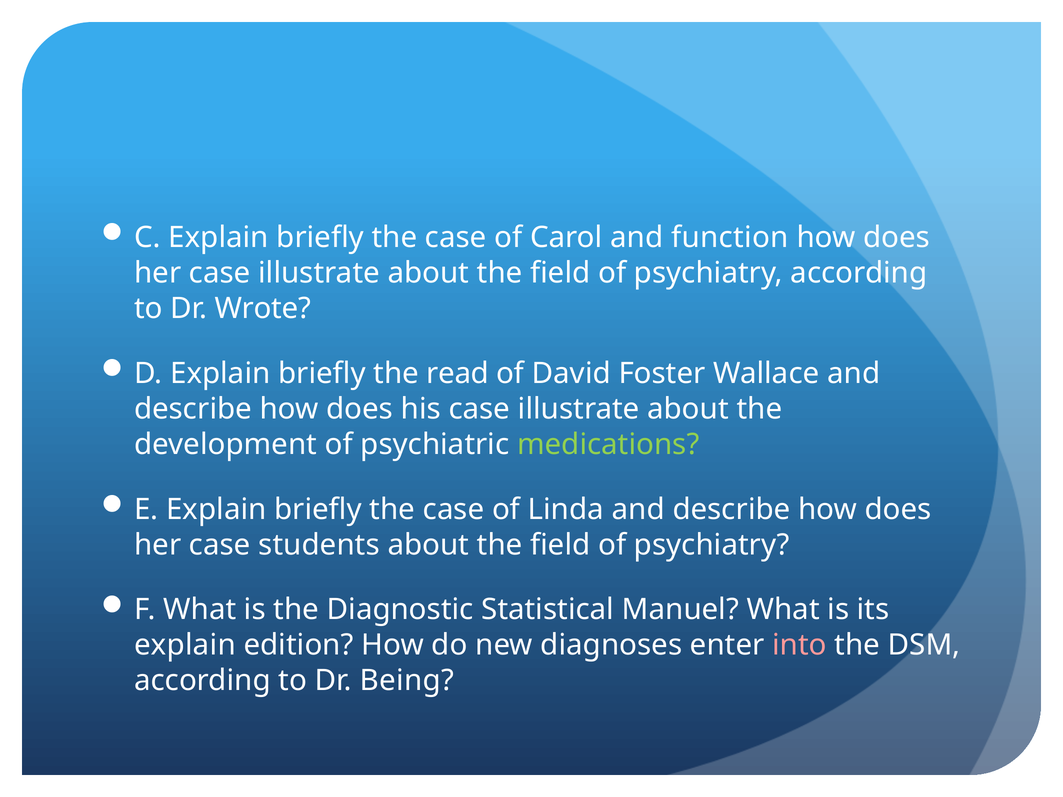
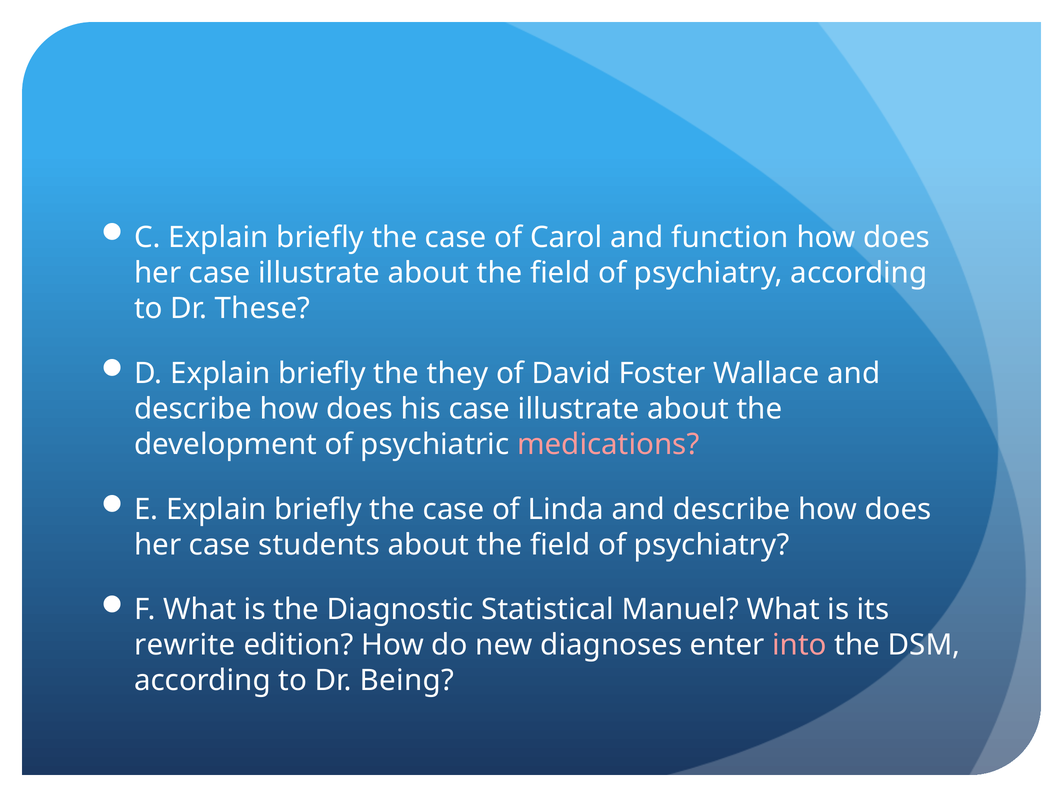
Wrote: Wrote -> These (263, 309)
read: read -> they (457, 374)
medications colour: light green -> pink (608, 444)
explain: explain -> rewrite (185, 645)
